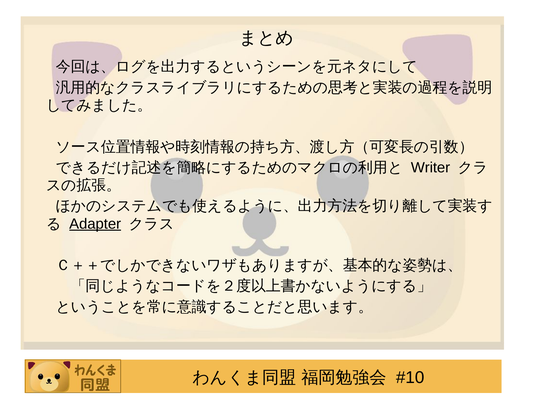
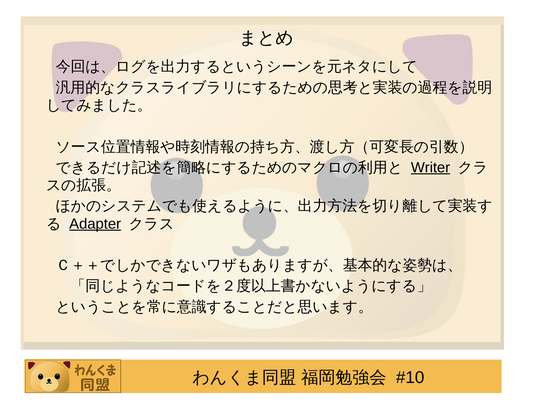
Writer underline: none -> present (430, 167)
